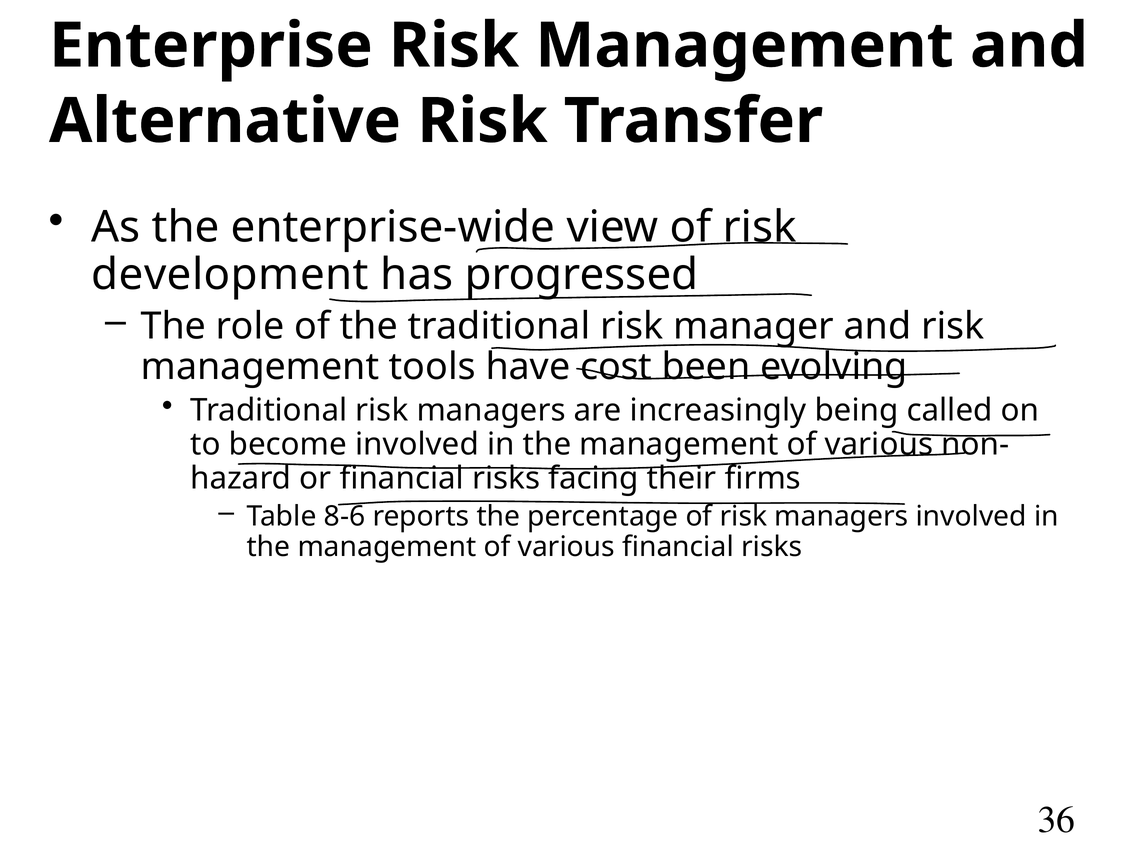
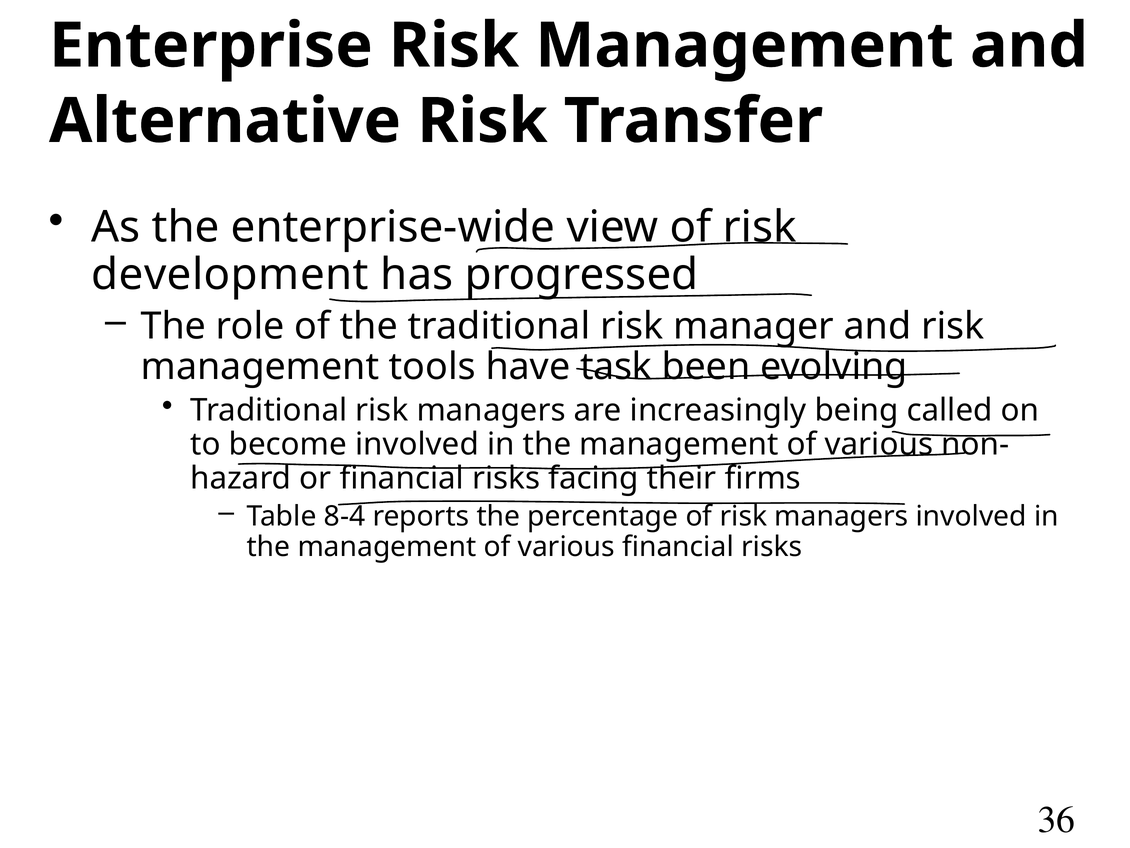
cost: cost -> task (616, 367)
8-6: 8-6 -> 8-4 (345, 516)
